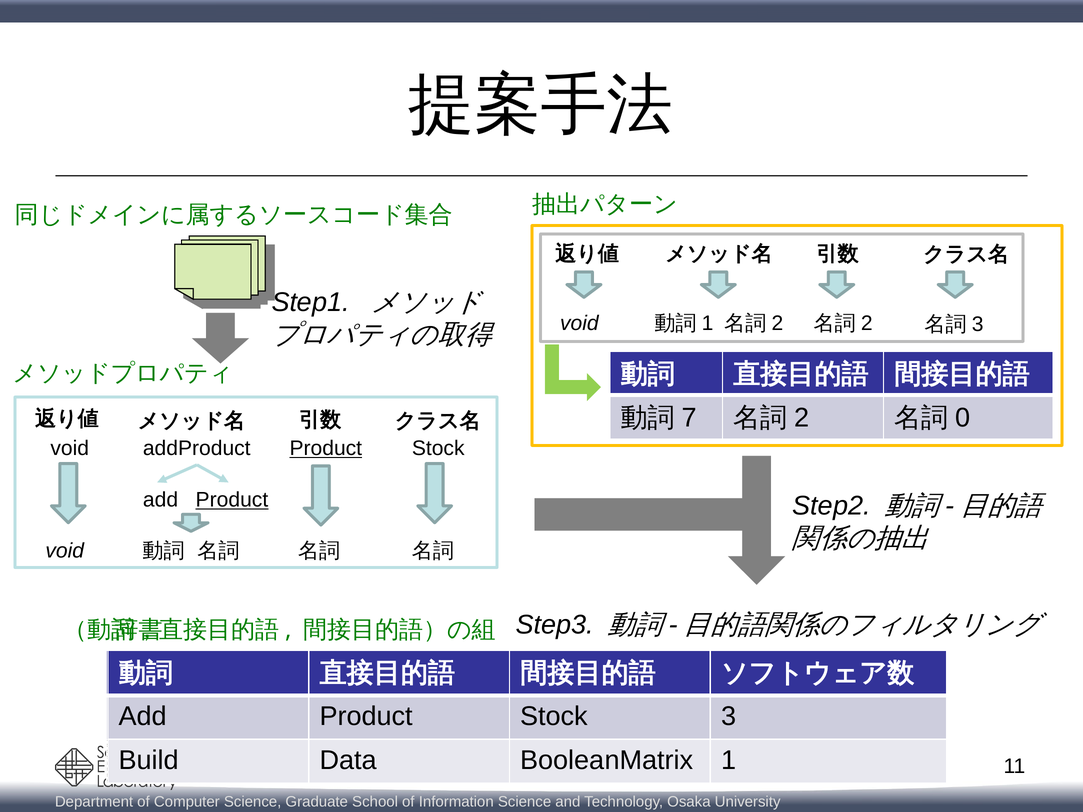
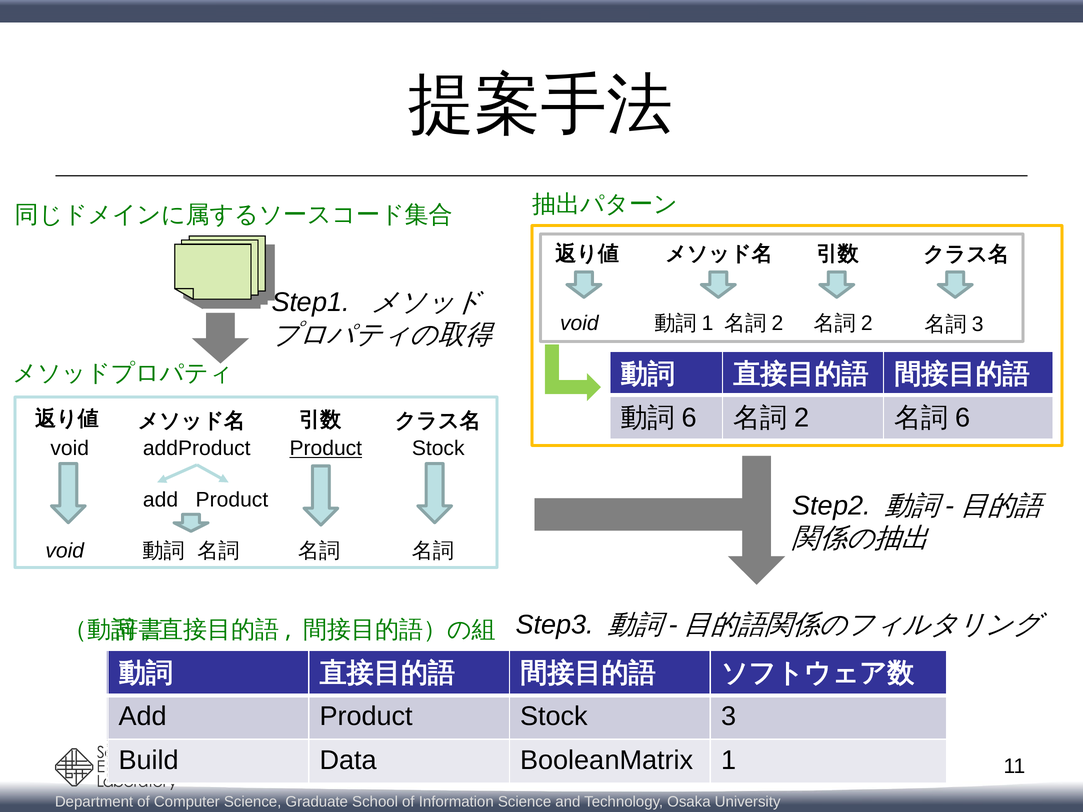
7: 7 -> 6 (689, 418)
0: 0 -> 6 (963, 418)
Product underline: present -> none (232, 500)
